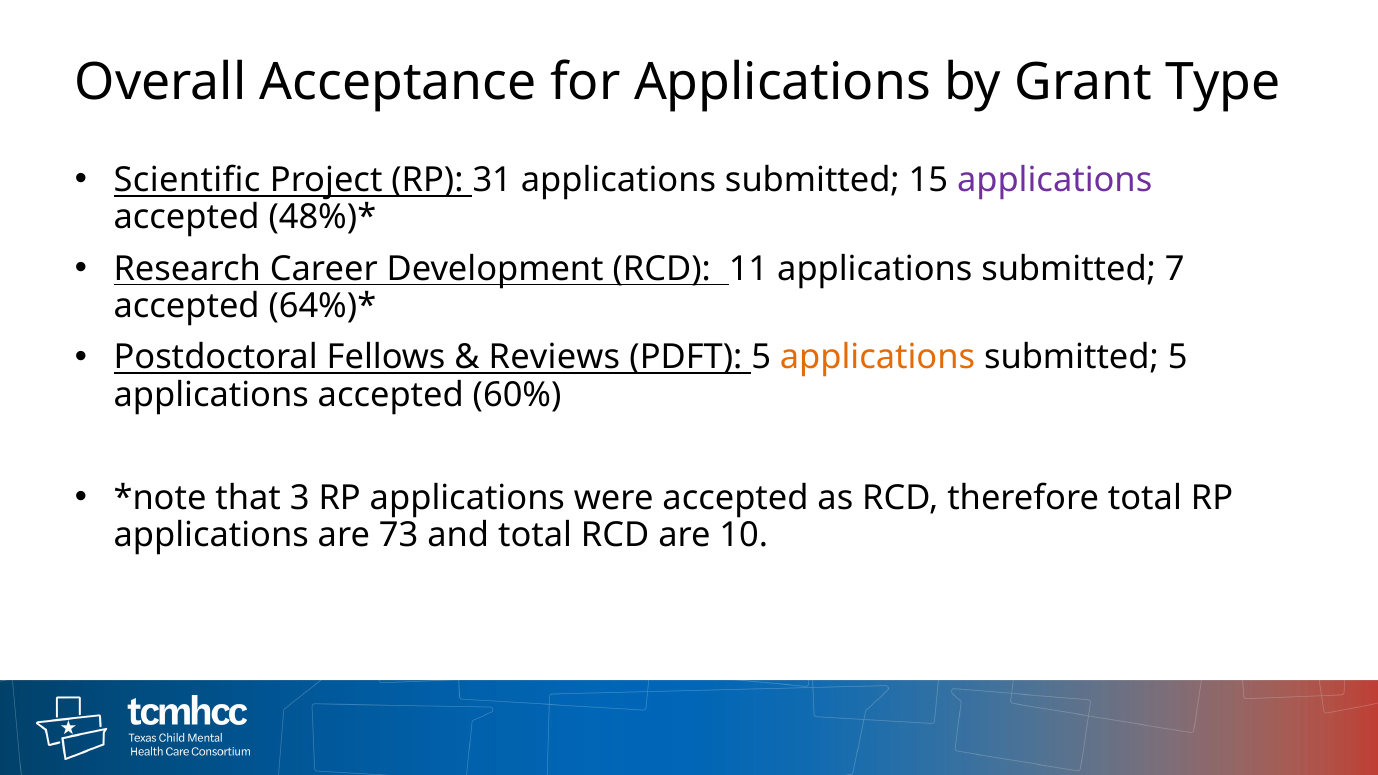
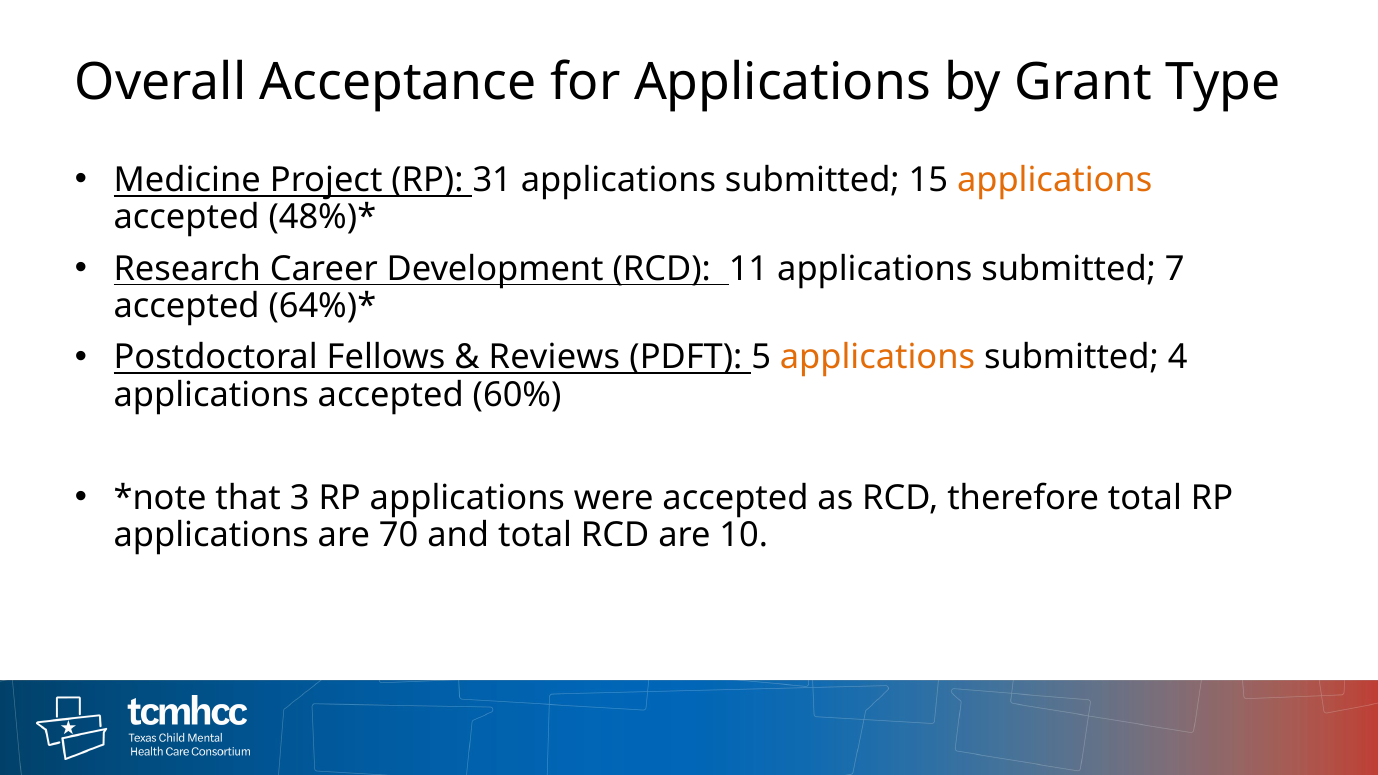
Scientific: Scientific -> Medicine (187, 180)
applications colour: purple -> orange (1055, 180)
submitted 5: 5 -> 4 (1178, 358)
73: 73 -> 70 (399, 535)
